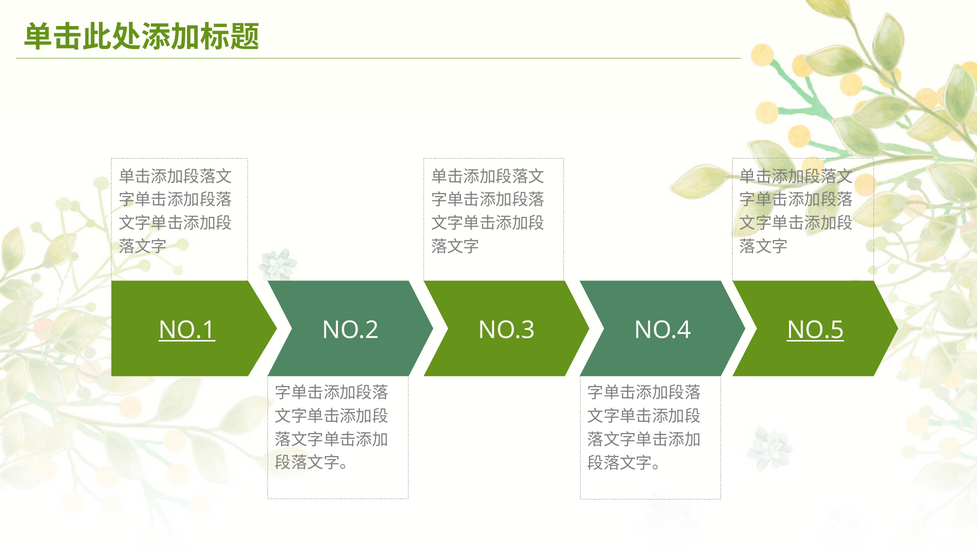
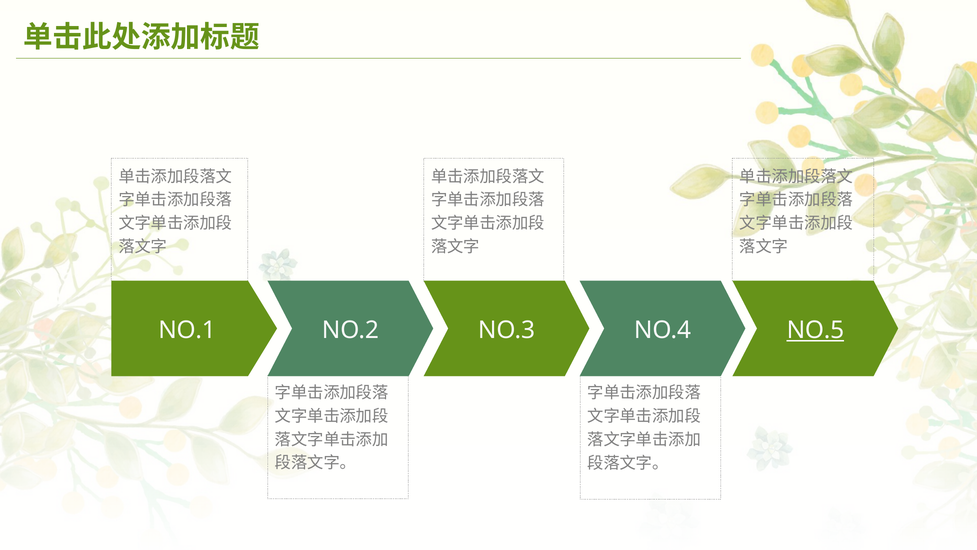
NO.1 underline: present -> none (187, 330)
